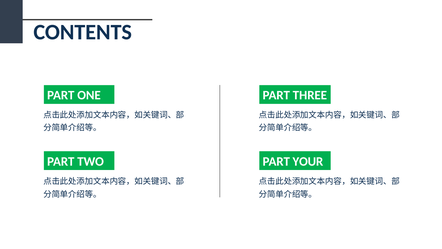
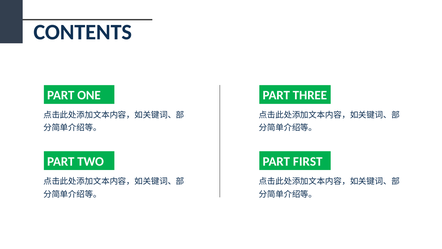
YOUR: YOUR -> FIRST (308, 161)
